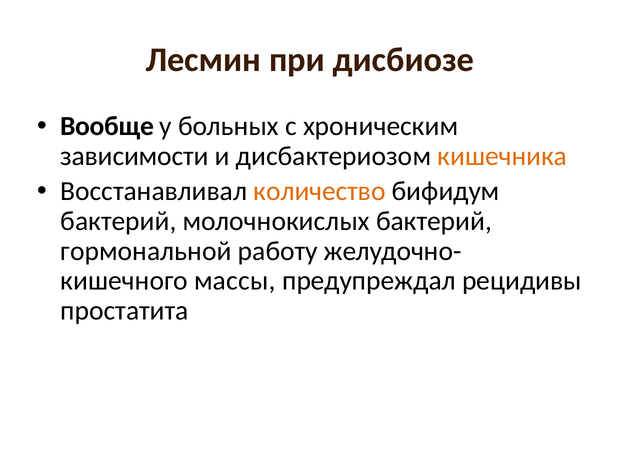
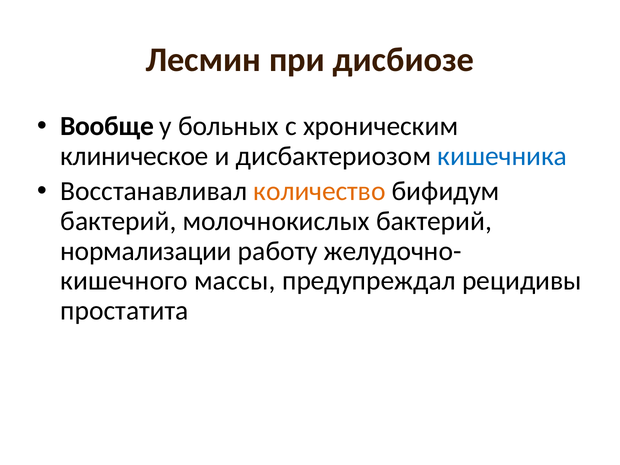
зависимости: зависимости -> клиническое (135, 156)
кишечника colour: orange -> blue (502, 156)
гормональной: гормональной -> нормализации (146, 251)
